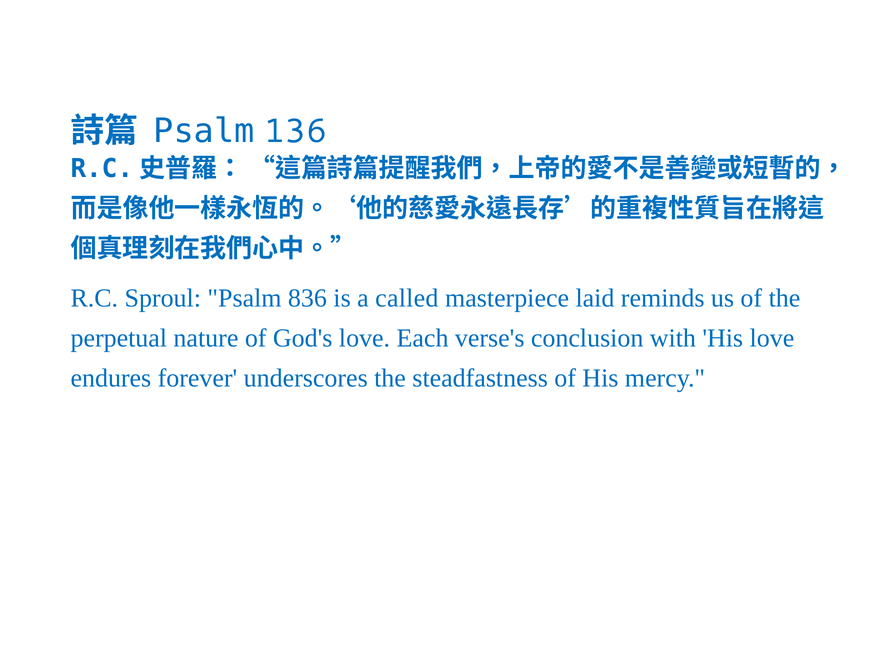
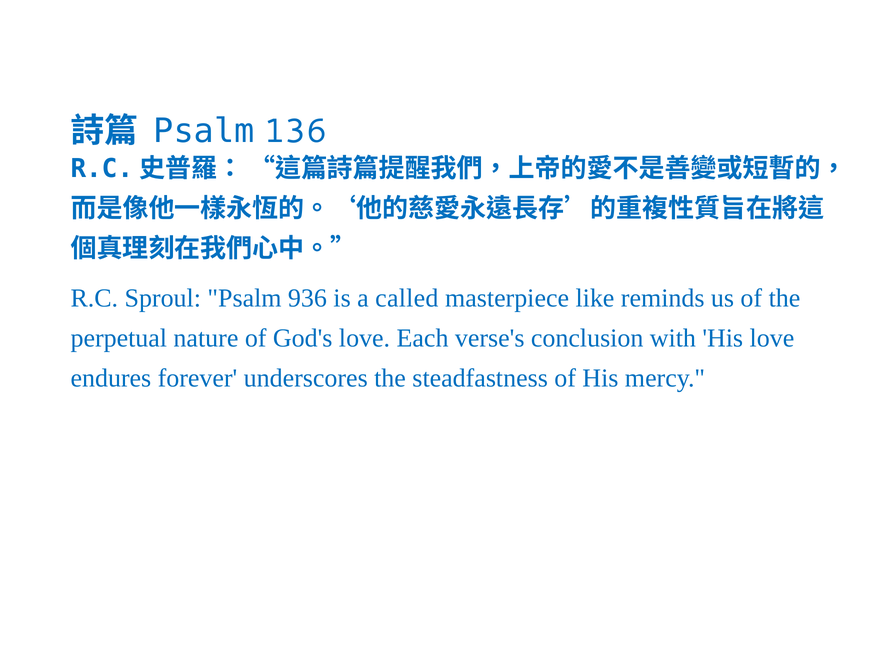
836: 836 -> 936 (307, 298)
laid: laid -> like (595, 298)
